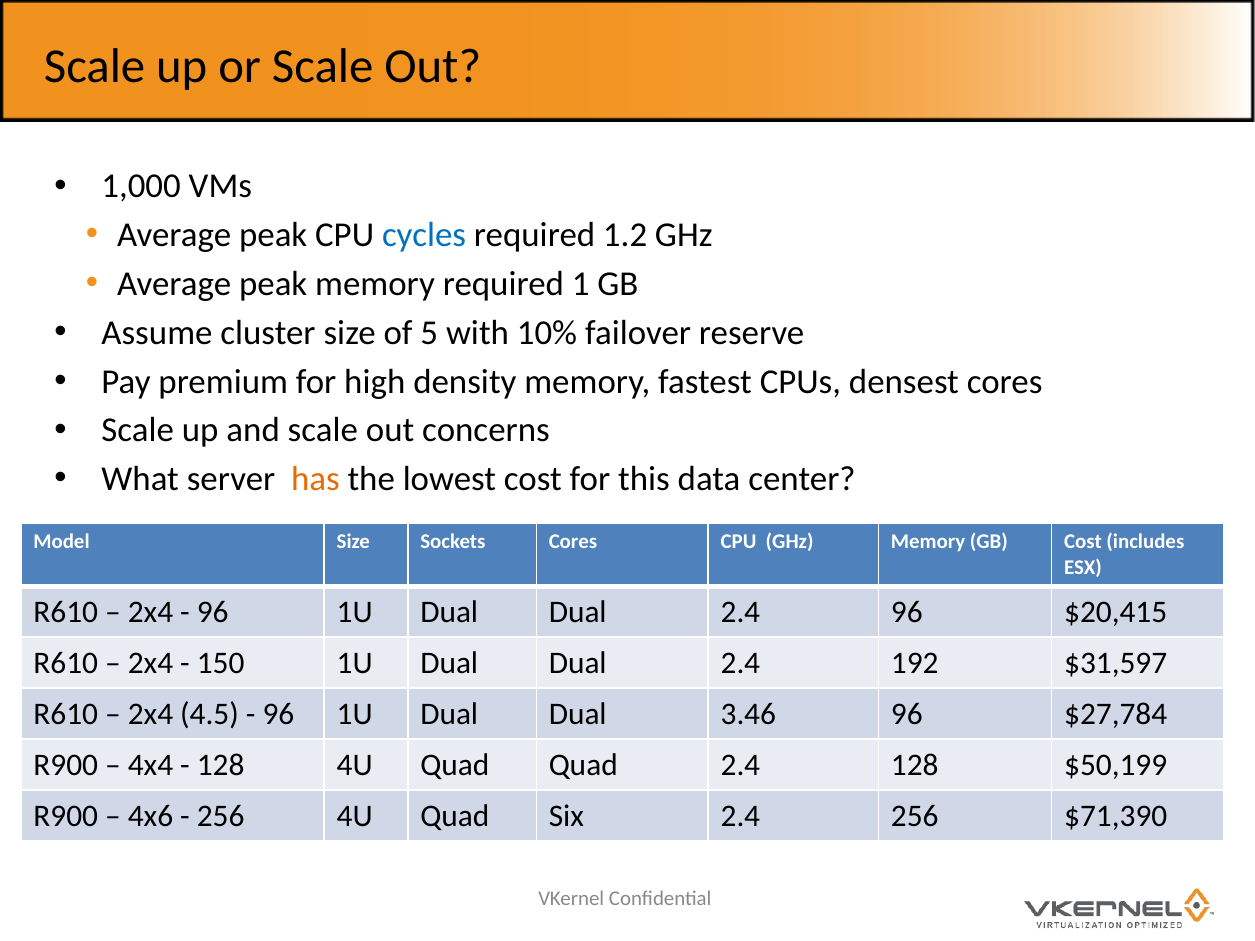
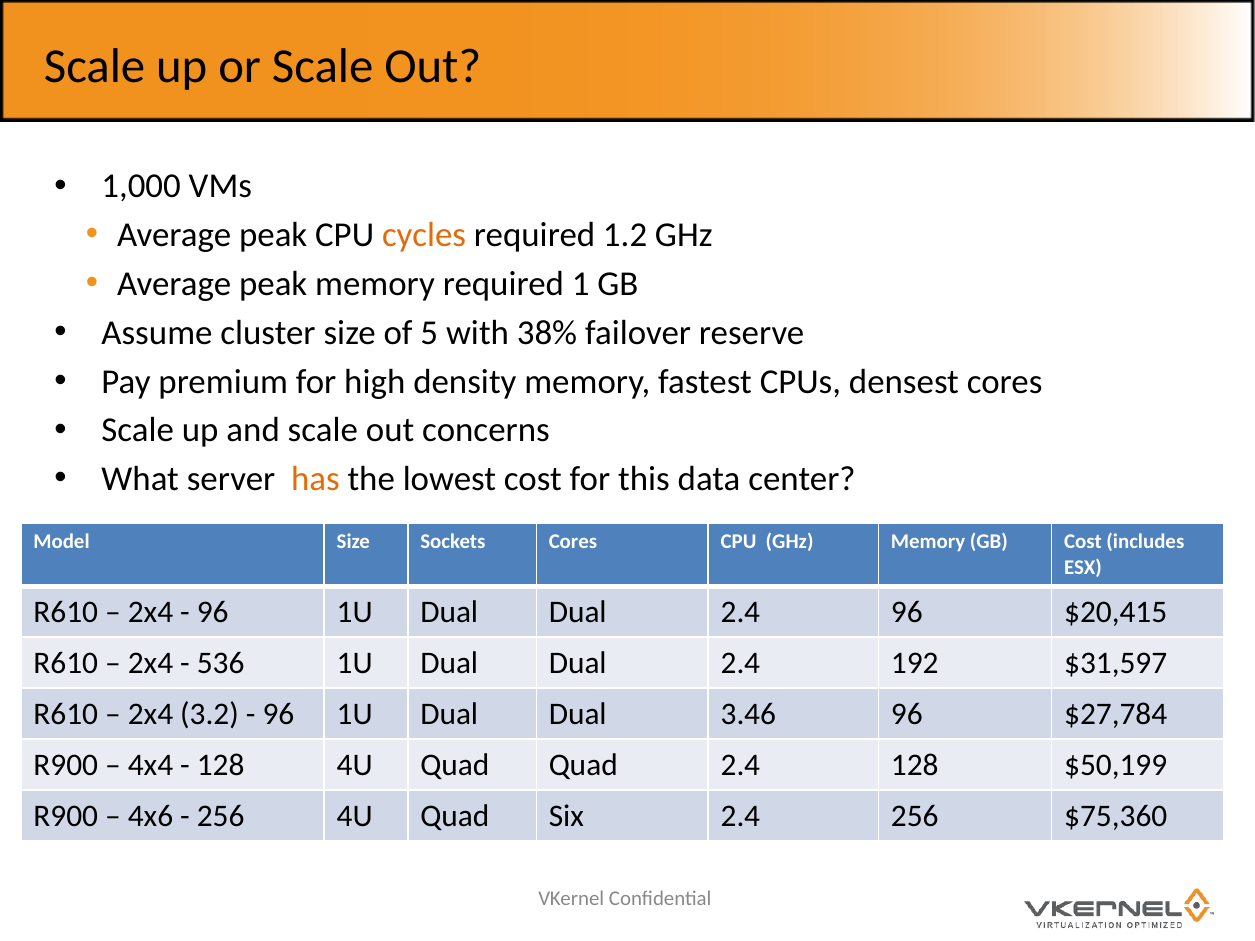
cycles colour: blue -> orange (424, 235)
10%: 10% -> 38% (547, 333)
150: 150 -> 536 (221, 663)
4.5: 4.5 -> 3.2 (209, 714)
$71,390: $71,390 -> $75,360 (1116, 816)
